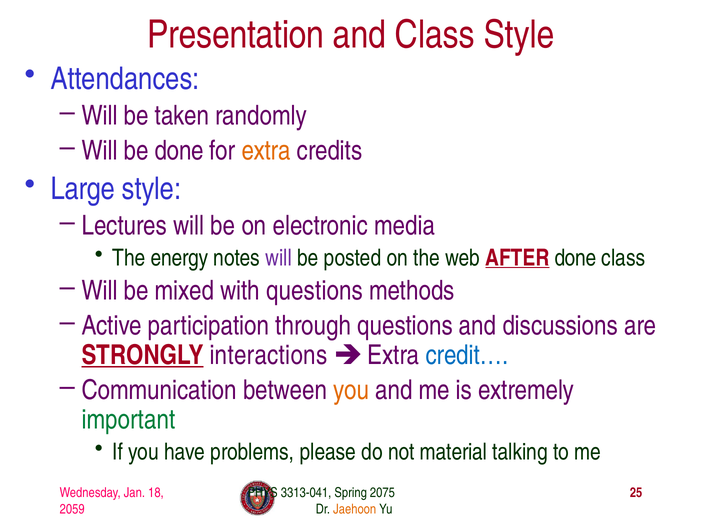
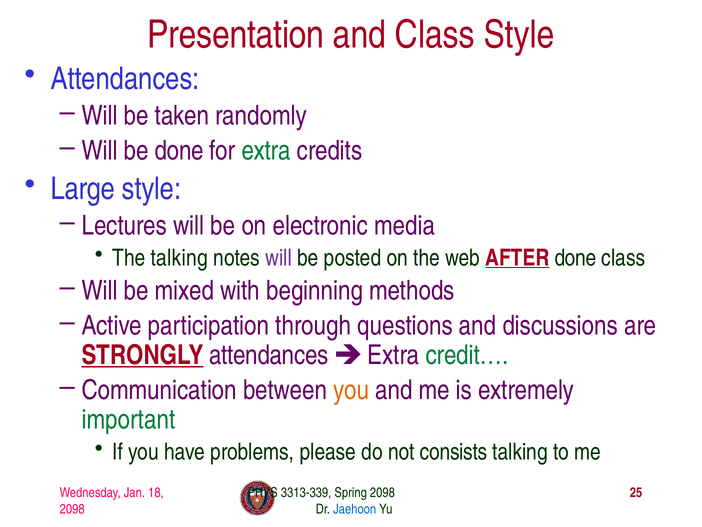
extra colour: orange -> green (266, 151)
The energy: energy -> talking (179, 258)
with questions: questions -> beginning (315, 291)
STRONGLY interactions: interactions -> attendances (269, 355)
credit… colour: blue -> green (467, 355)
material: material -> consists (454, 452)
3313-041: 3313-041 -> 3313-339 (306, 492)
Spring 2075: 2075 -> 2098 (382, 492)
2059: 2059 -> 2098 (72, 509)
Jaehoon colour: orange -> blue (355, 509)
